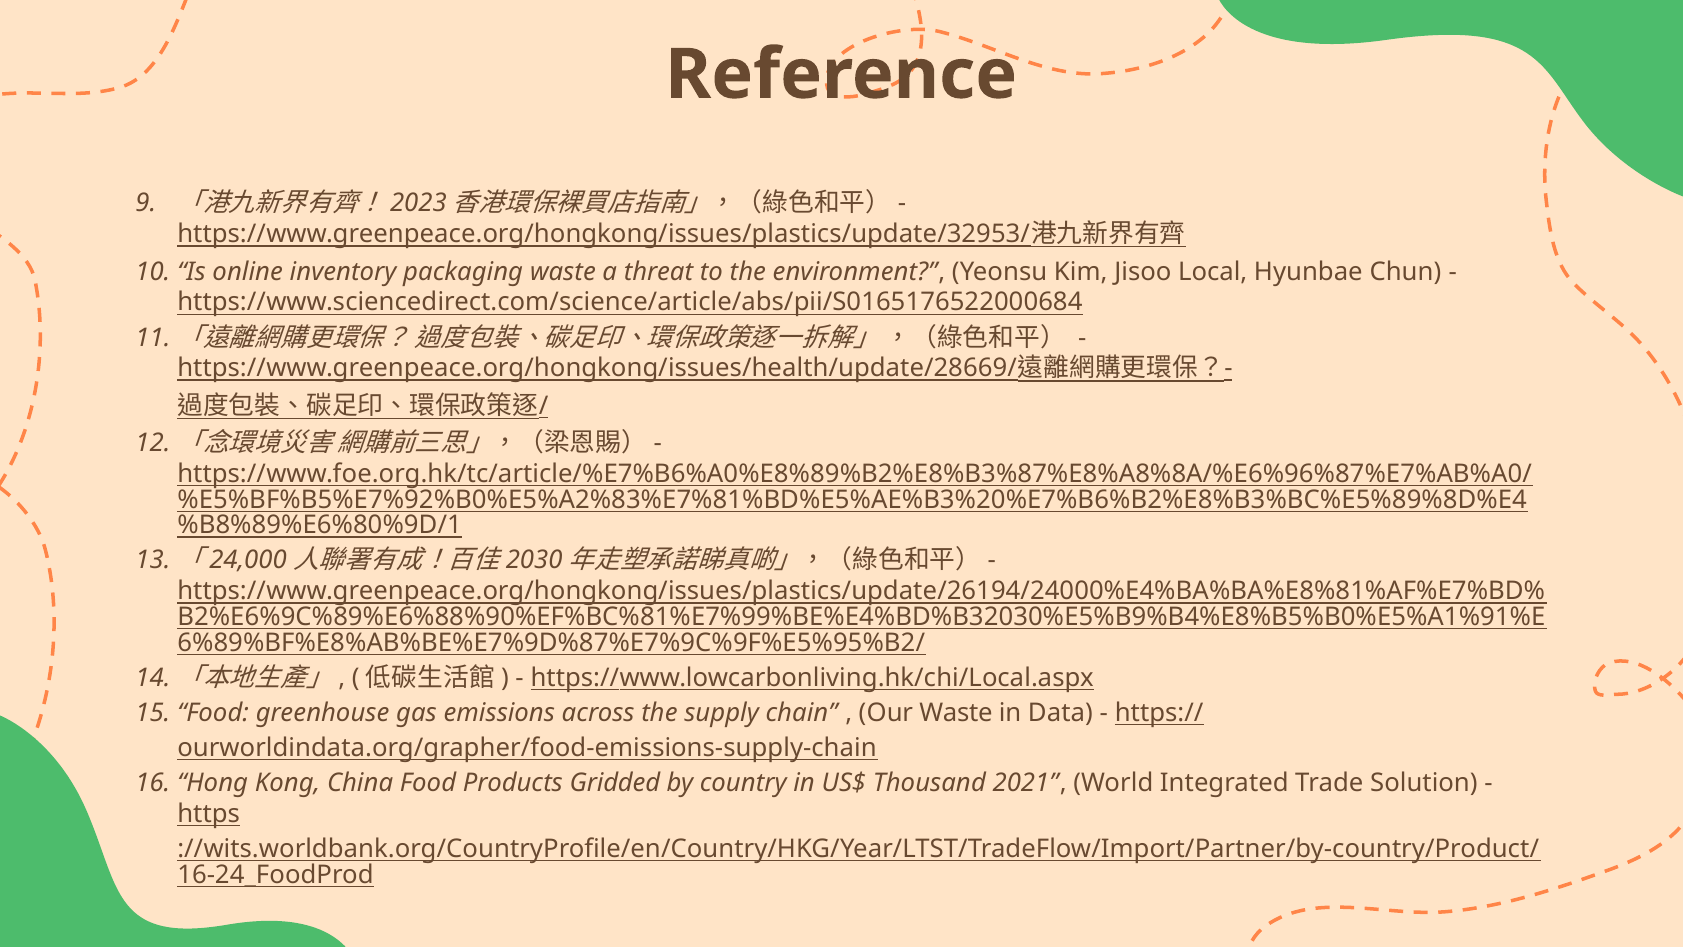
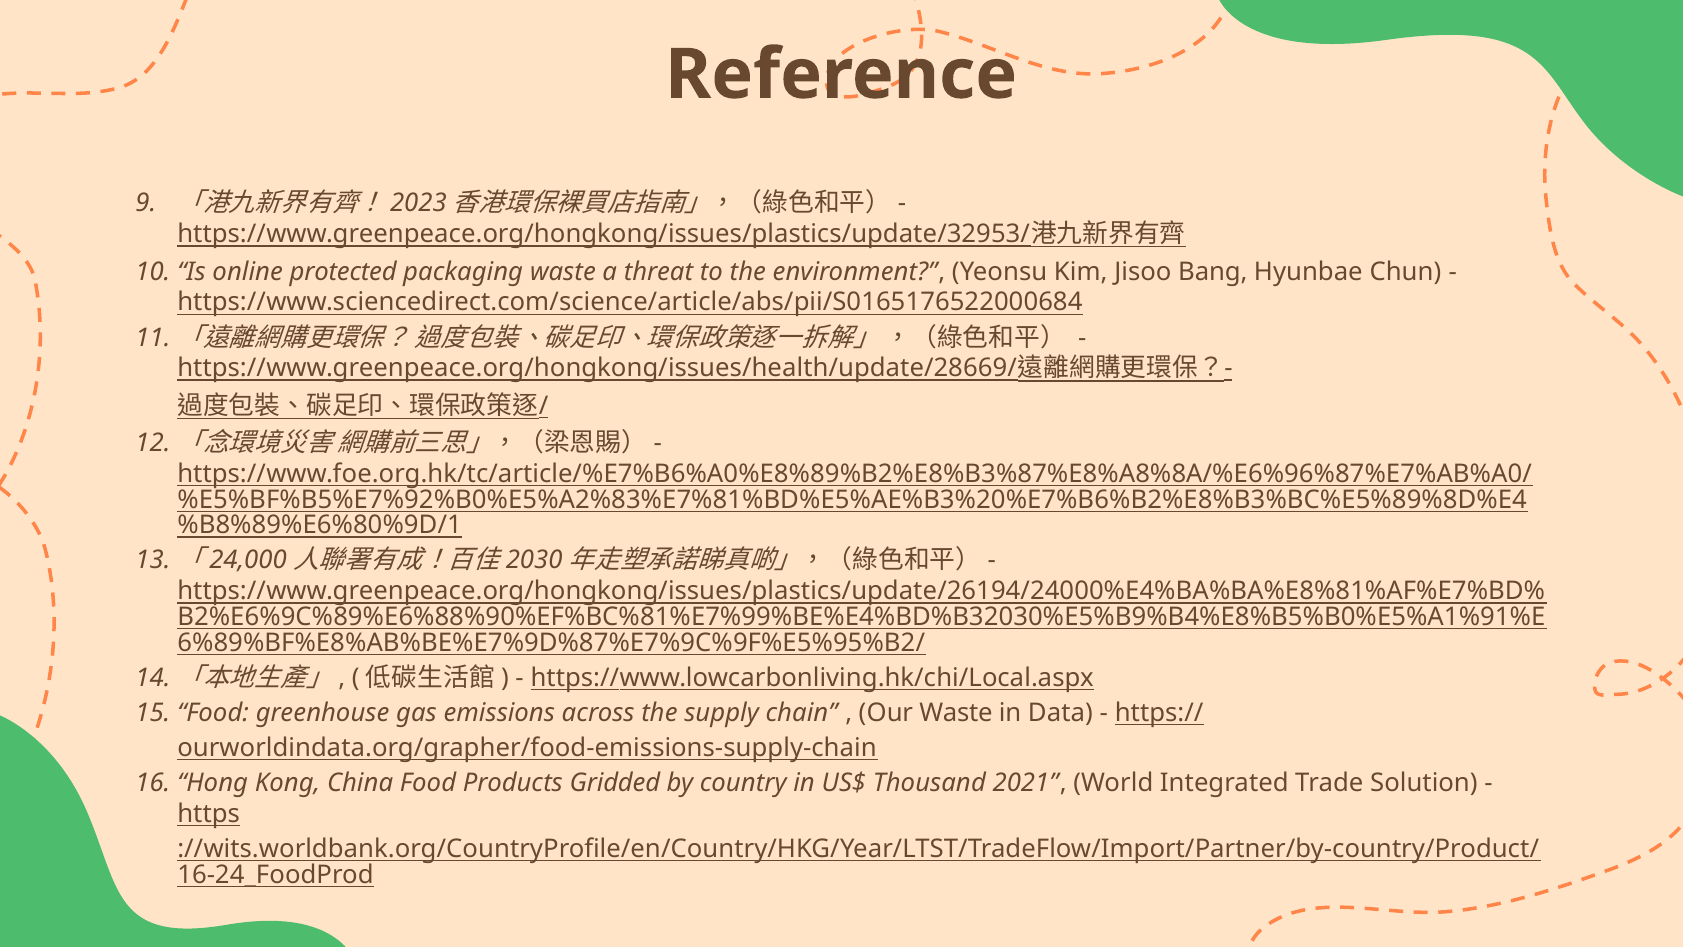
inventory: inventory -> protected (343, 272)
Local: Local -> Bang (1213, 272)
